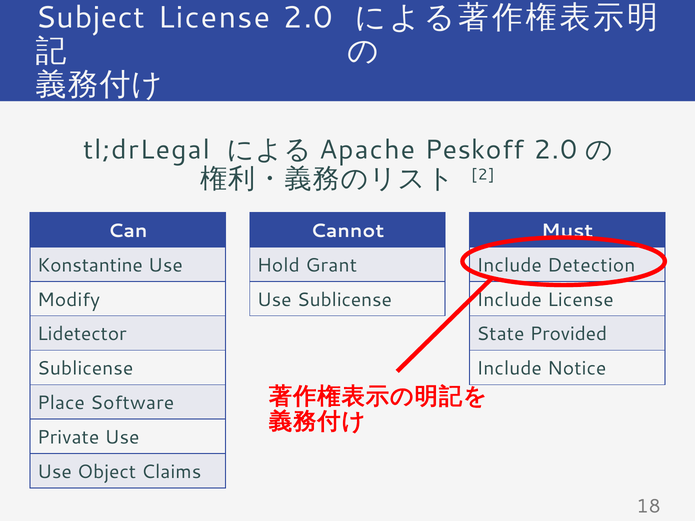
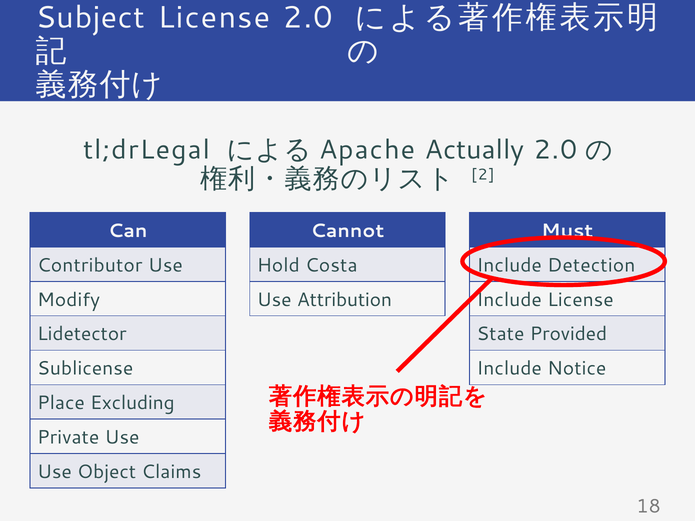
Peskoff: Peskoff -> Actually (475, 150)
Konstantine: Konstantine -> Contributor (90, 265)
Grant: Grant -> Costa (331, 265)
Use Sublicense: Sublicense -> Attribution (344, 300)
Software: Software -> Excluding (132, 403)
